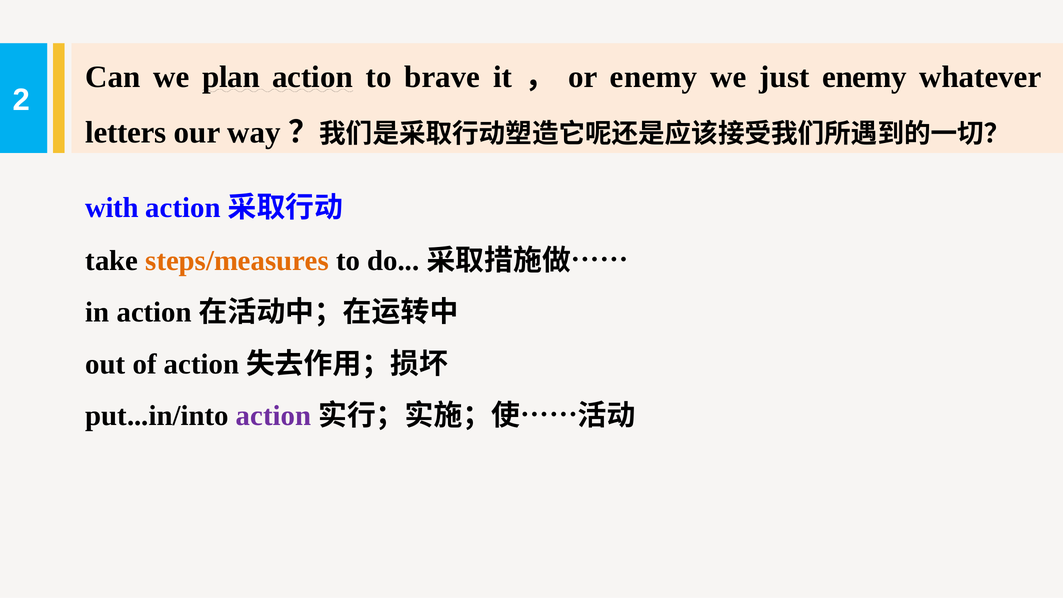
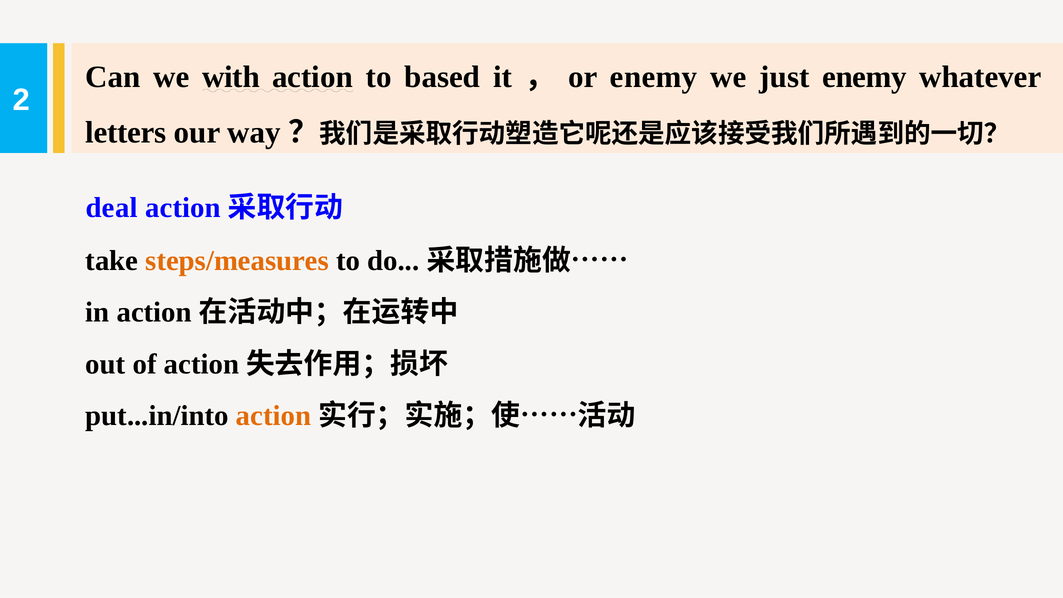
plan: plan -> with (231, 77)
brave: brave -> based (442, 77)
with: with -> deal (112, 208)
action colour: purple -> orange (273, 416)
